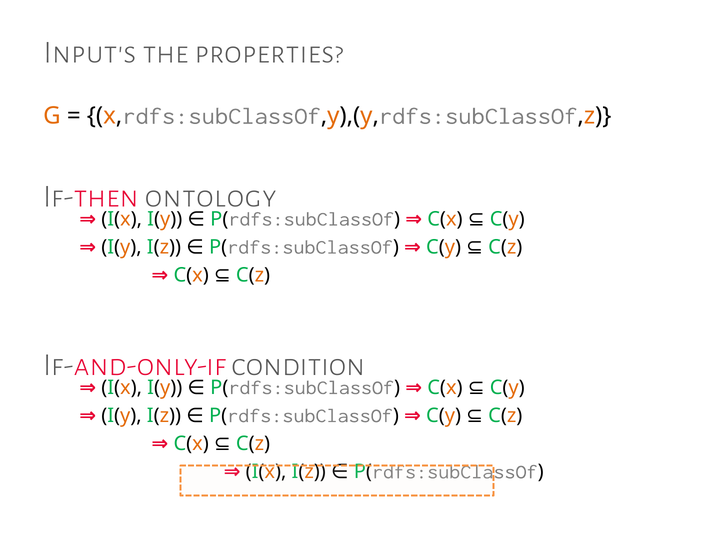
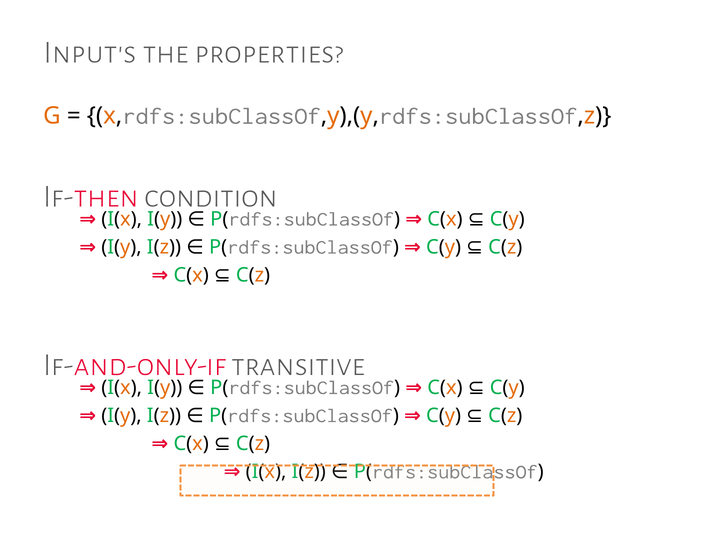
ontology: ontology -> condition (211, 197)
condition: condition -> transitive (298, 365)
